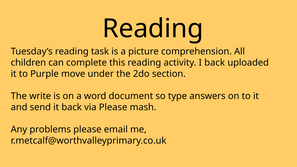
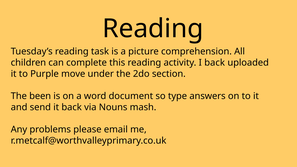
write: write -> been (40, 96)
via Please: Please -> Nouns (113, 107)
